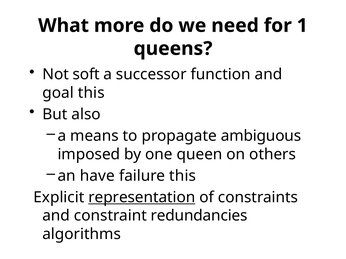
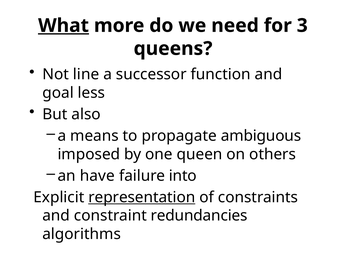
What underline: none -> present (64, 26)
1: 1 -> 3 (302, 26)
soft: soft -> line (86, 75)
goal this: this -> less (91, 93)
failure this: this -> into (183, 176)
